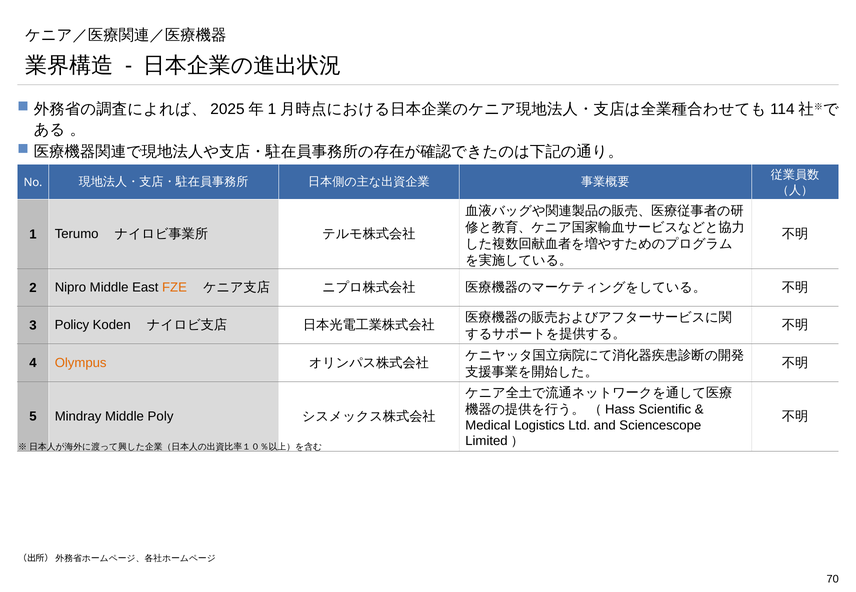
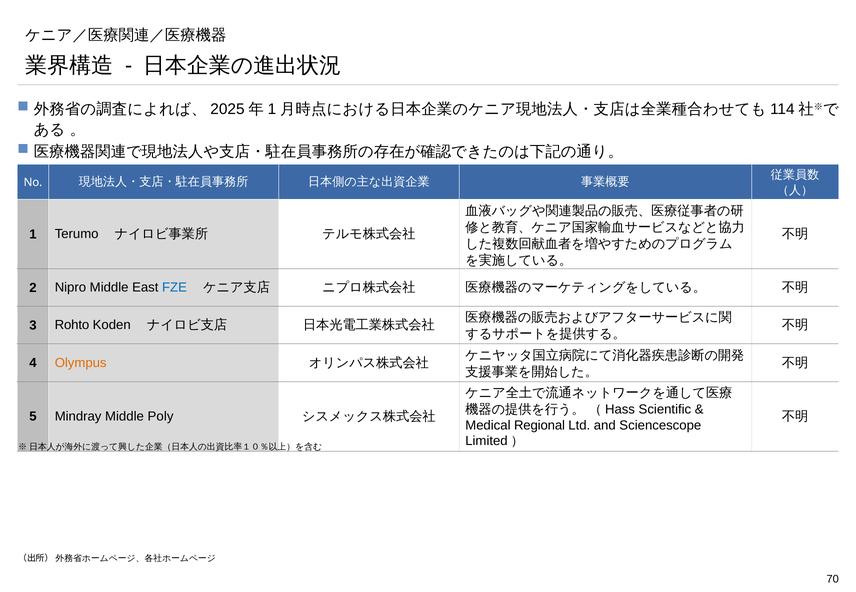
FZE colour: orange -> blue (174, 288)
Policy: Policy -> Rohto (72, 325)
Logistics: Logistics -> Regional (540, 426)
